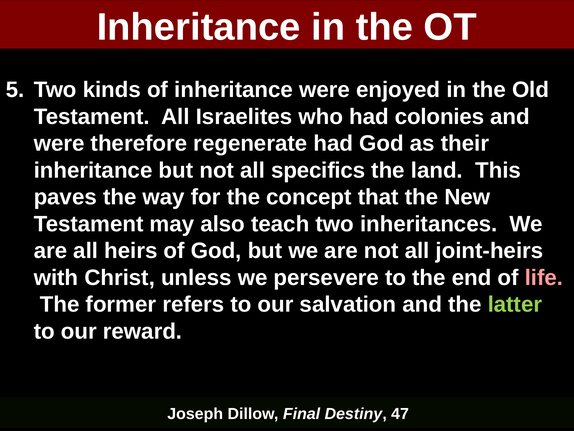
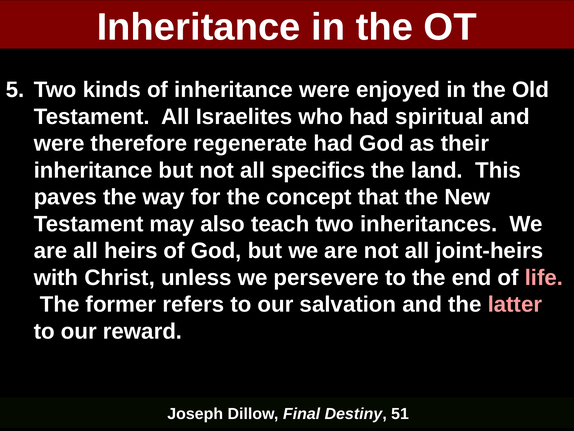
colonies: colonies -> spiritual (439, 117)
latter colour: light green -> pink (515, 304)
47: 47 -> 51 (400, 414)
